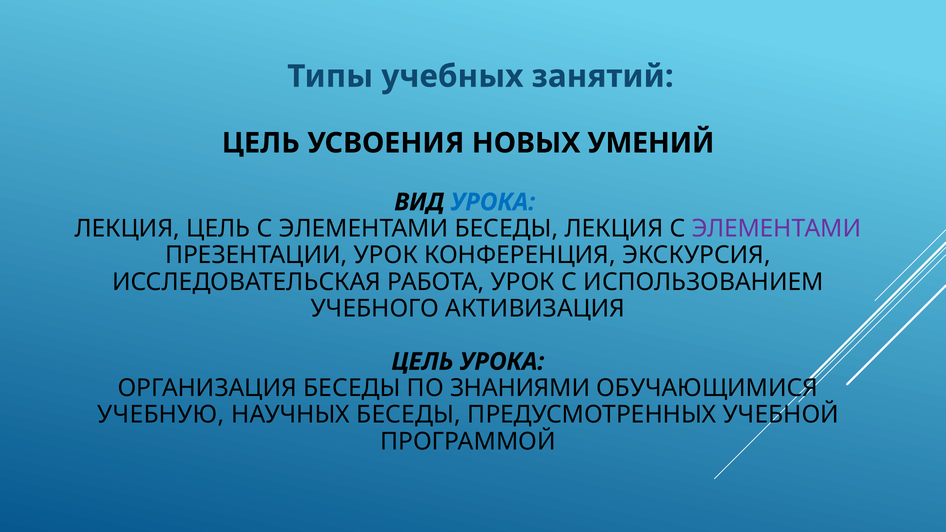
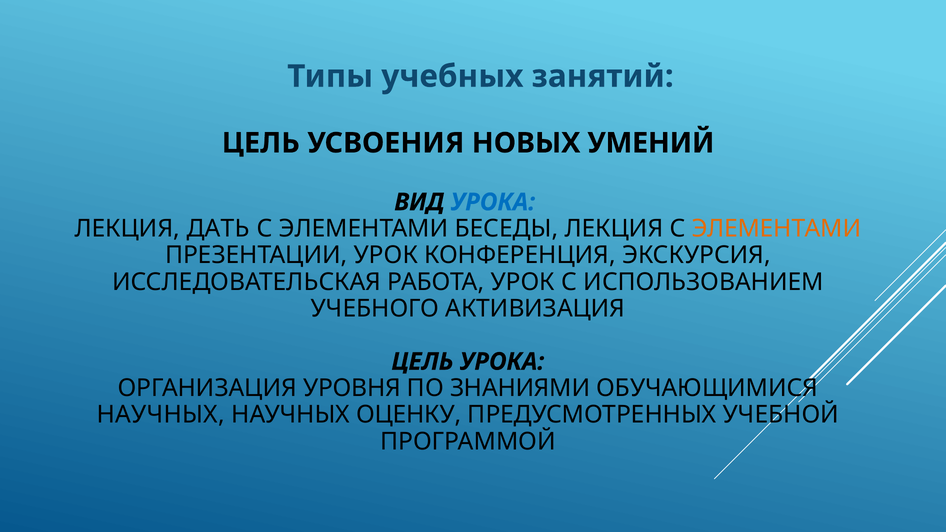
ЛЕКЦИЯ ЦЕЛЬ: ЦЕЛЬ -> ДАТЬ (218, 229)
ЭЛЕМЕНТАМИ colour: purple -> orange (776, 229)
ОРГАНИЗАЦИЯ БЕСЕДЫ: БЕСЕДЫ -> УРОВНЯ (352, 388)
УЧЕБНУЮ: УЧЕБНУЮ -> НАУЧНЫХ (161, 415)
НАУЧНЫХ БЕСЕДЫ: БЕСЕДЫ -> ОЦЕНКУ (409, 415)
